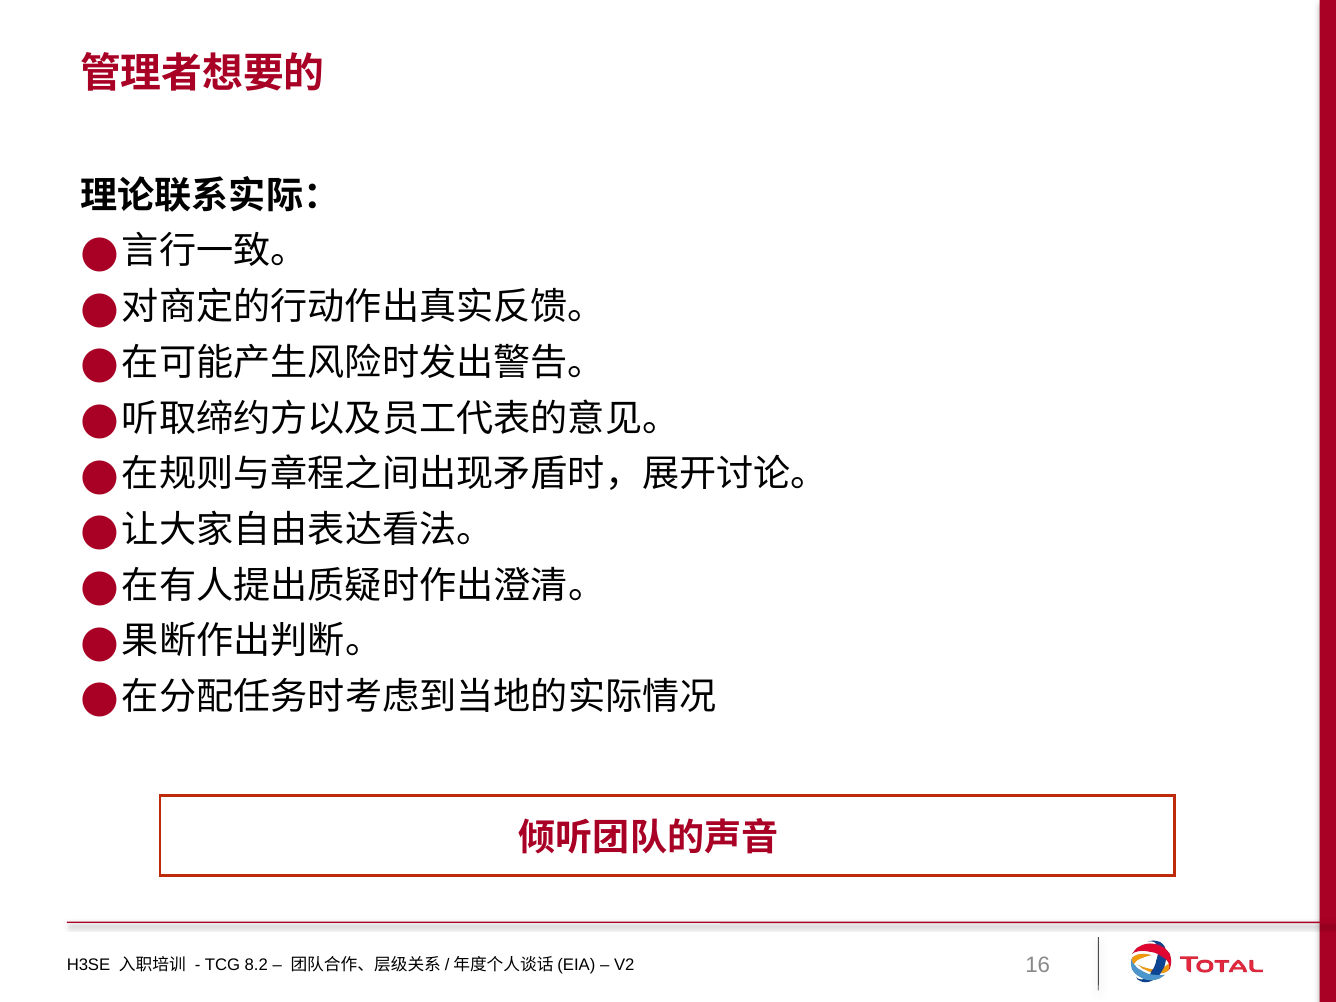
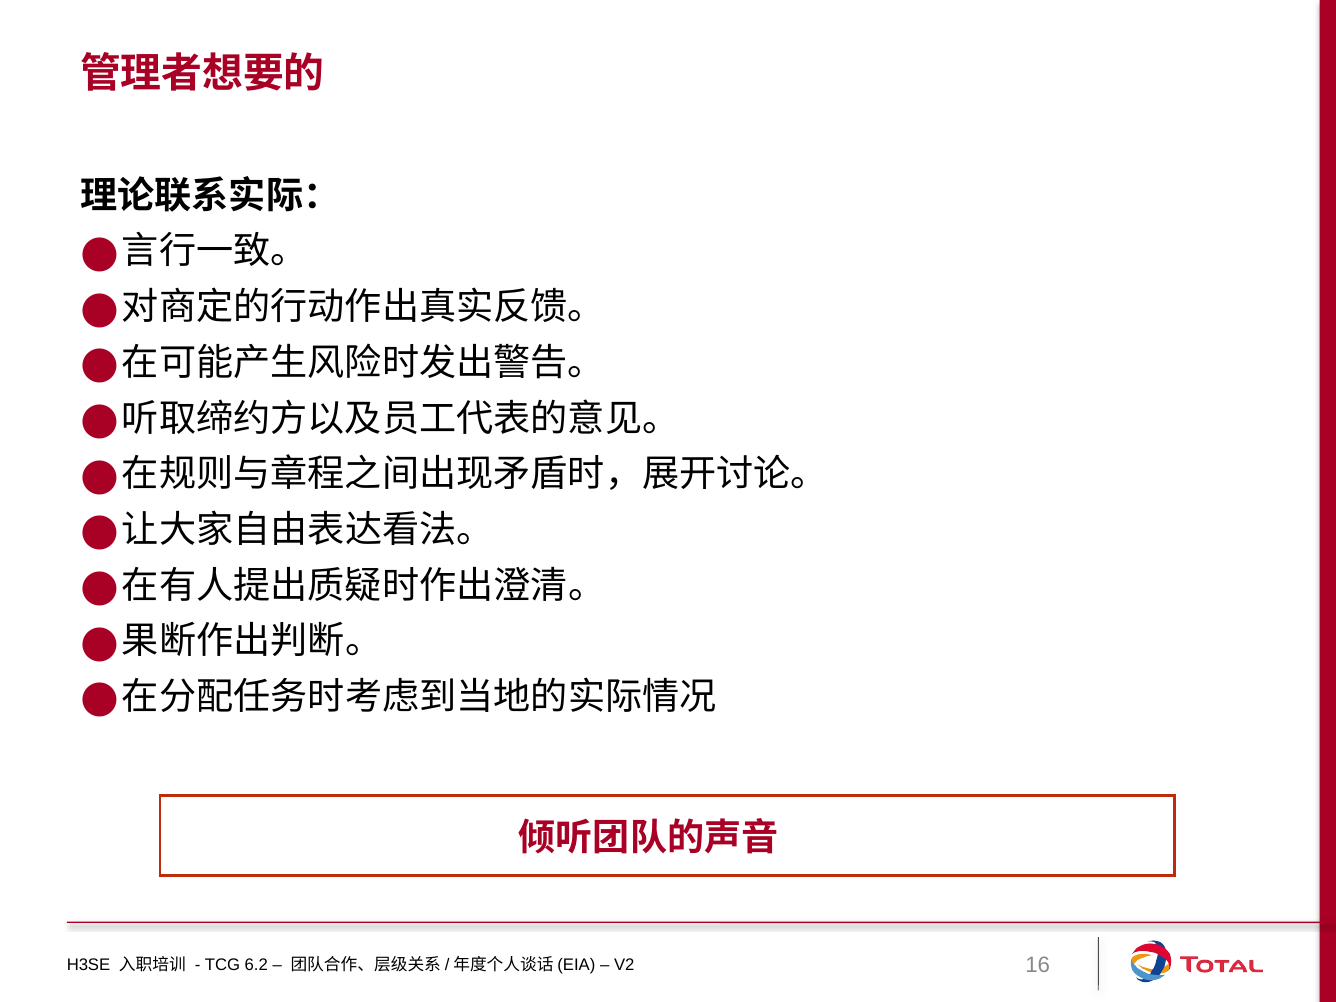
8.2: 8.2 -> 6.2 (256, 965)
